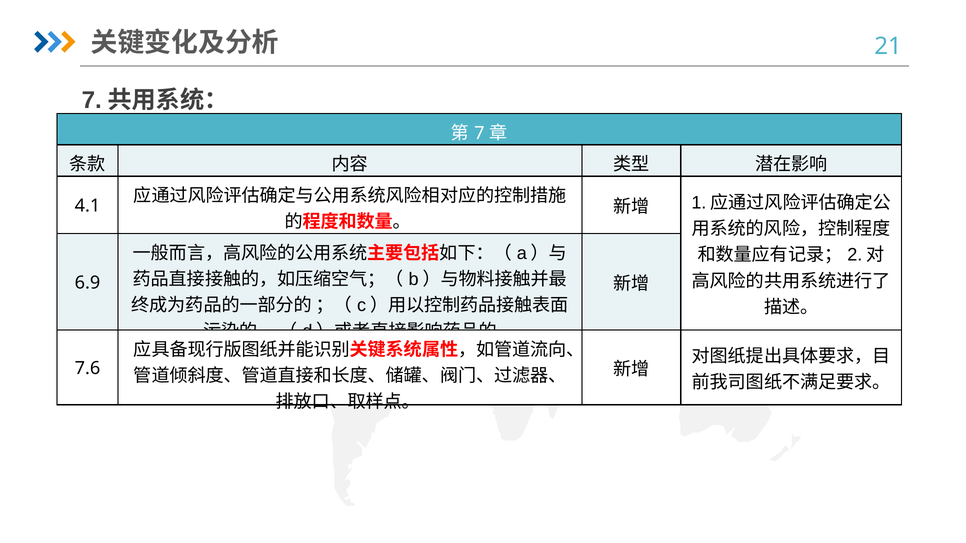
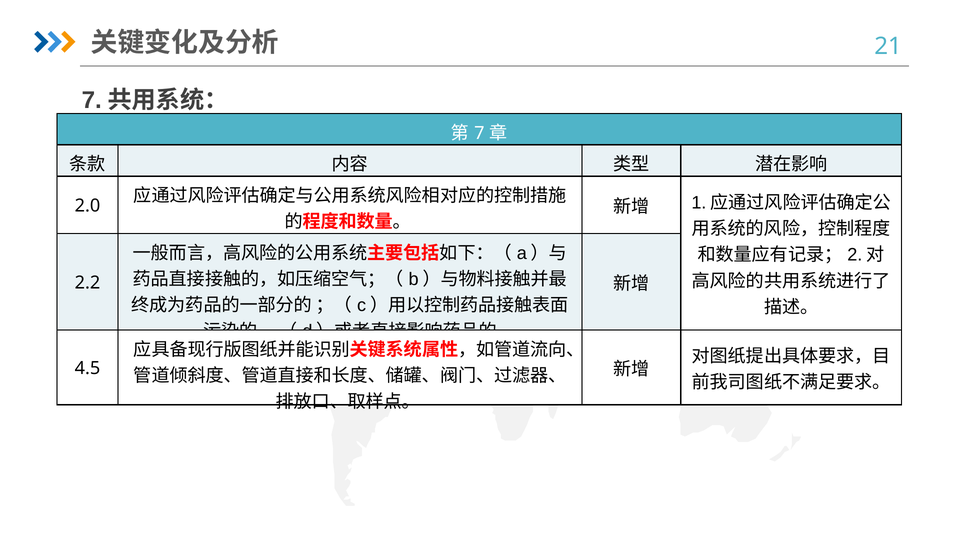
4.1: 4.1 -> 2.0 (87, 206)
6.9: 6.9 -> 2.2 (87, 283)
7.6: 7.6 -> 4.5 (87, 369)
